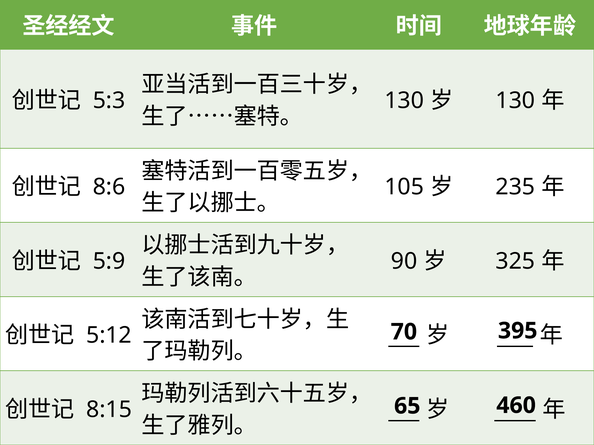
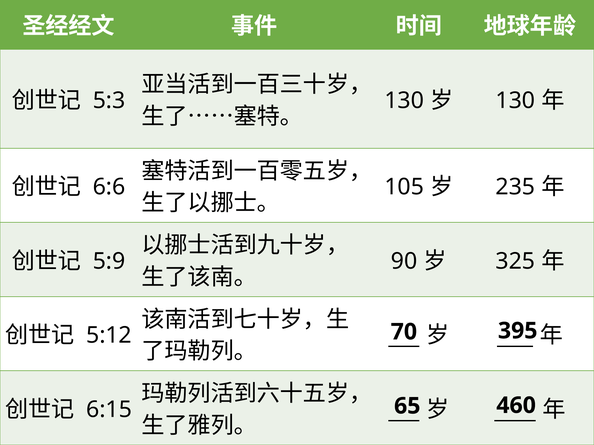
8:6: 8:6 -> 6:6 (109, 187)
8:15: 8:15 -> 6:15 (109, 410)
